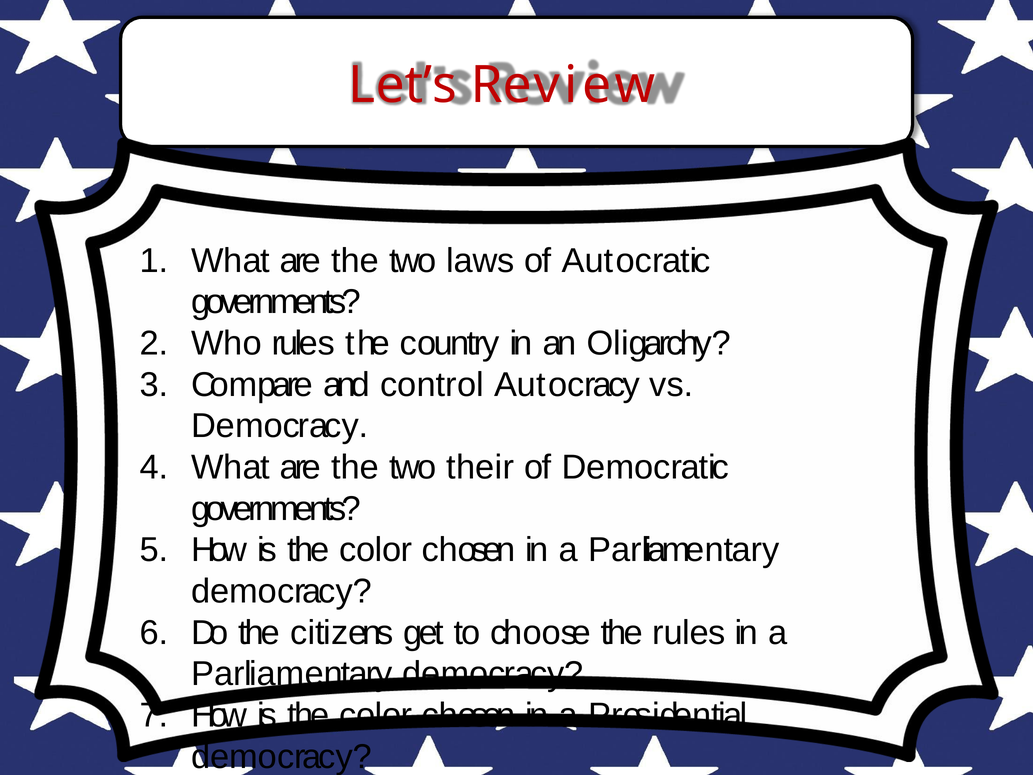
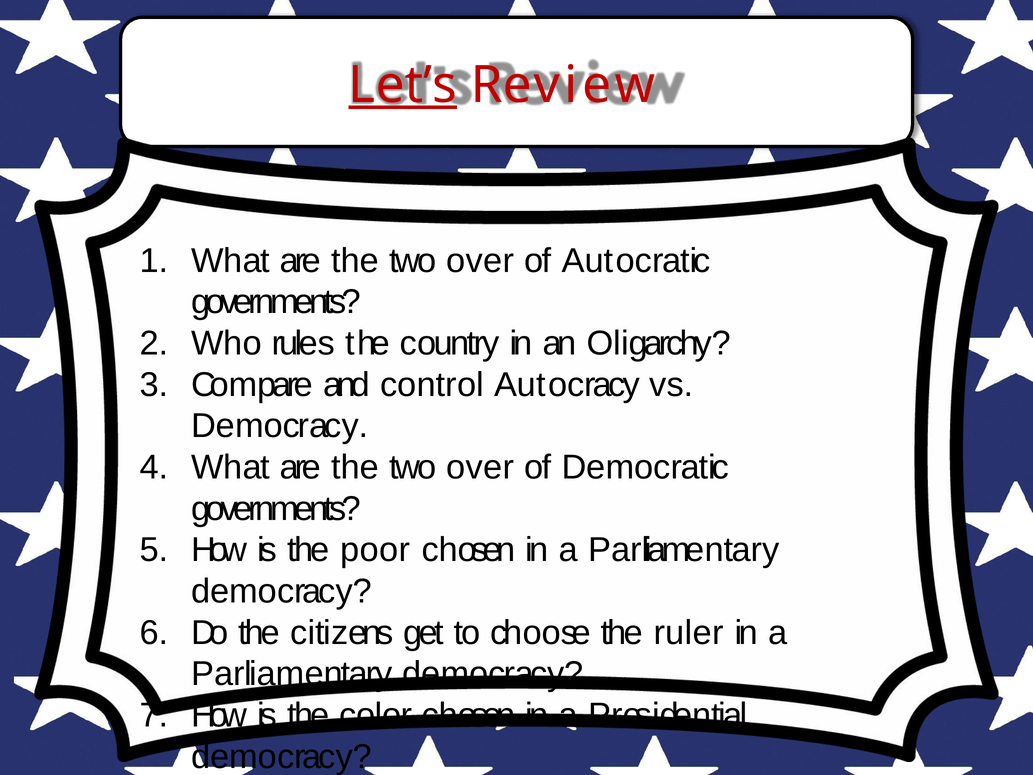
Let’s underline: none -> present (403, 85)
laws: laws -> over (480, 261)
their: their -> over (480, 467)
color: color -> poor (375, 550)
the rules: rules -> ruler (689, 632)
